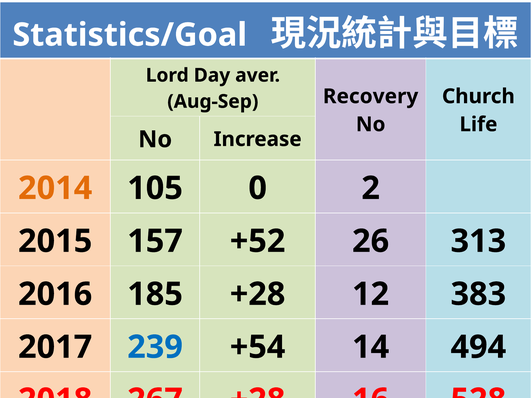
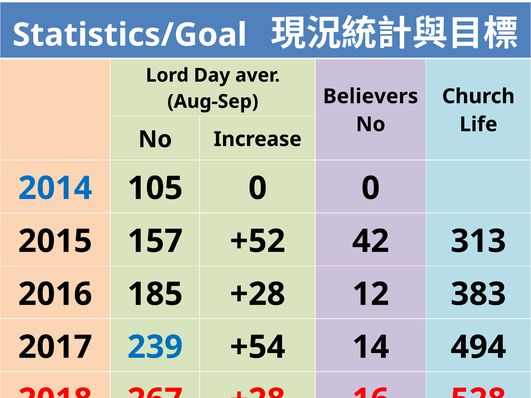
Recovery: Recovery -> Believers (371, 96)
2014 colour: orange -> blue (55, 188)
0 2: 2 -> 0 (371, 188)
26: 26 -> 42 (371, 241)
